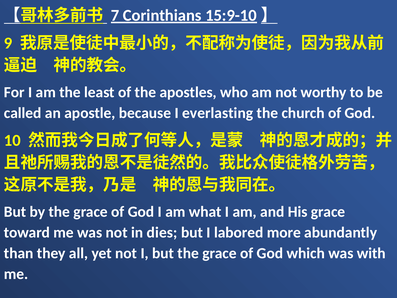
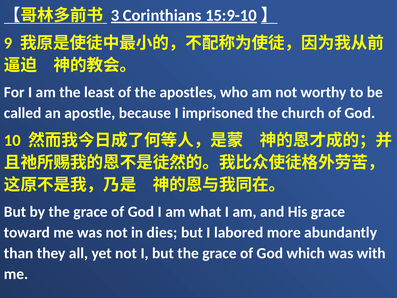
7: 7 -> 3 (115, 15)
everlasting: everlasting -> imprisoned (218, 113)
